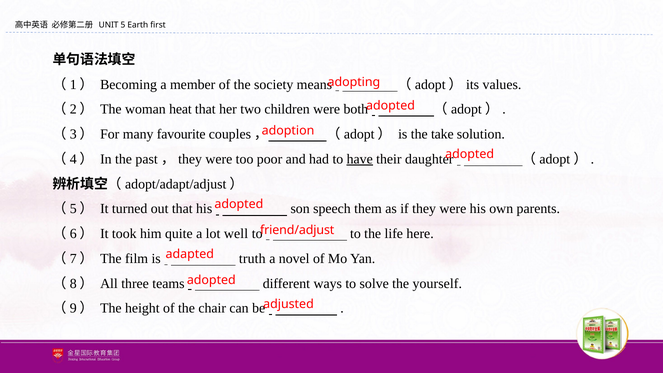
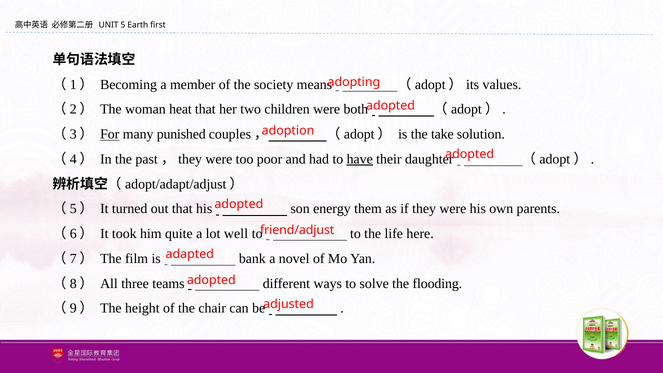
For underline: none -> present (110, 134)
favourite: favourite -> punished (181, 134)
speech: speech -> energy (332, 209)
truth: truth -> bank (252, 259)
yourself: yourself -> flooding (437, 283)
